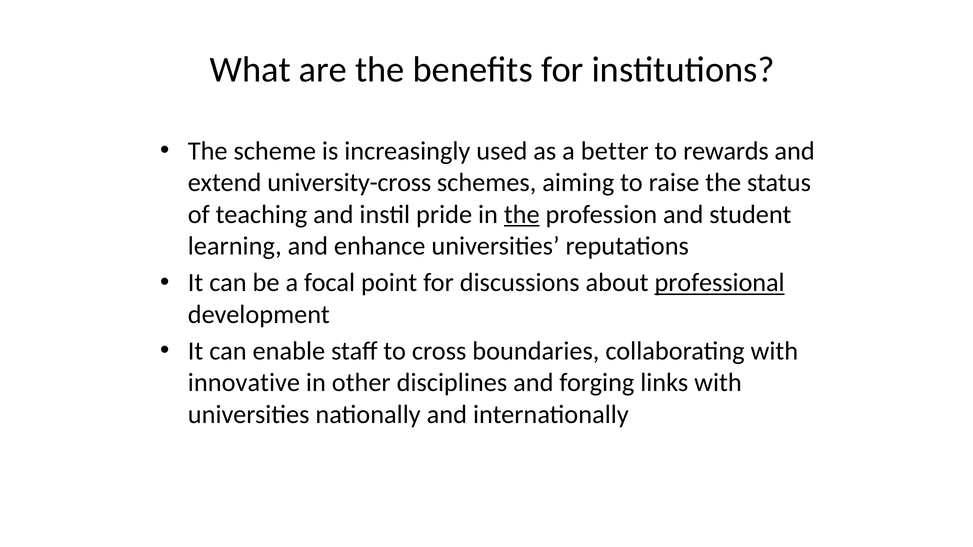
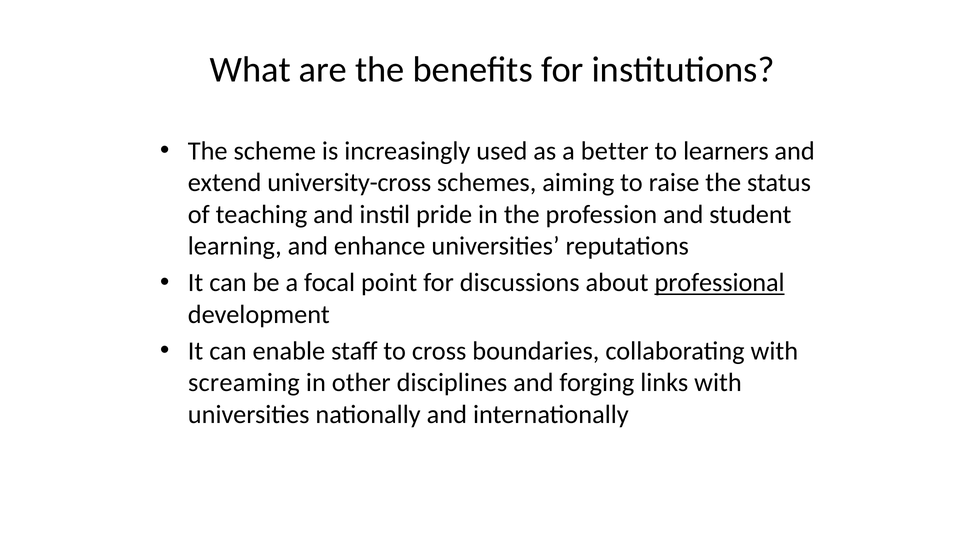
rewards: rewards -> learners (726, 151)
the underline: present -> none (522, 214)
innovative: innovative -> screaming (244, 383)
